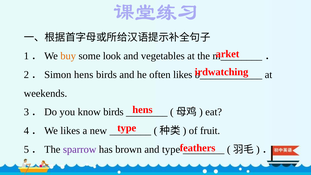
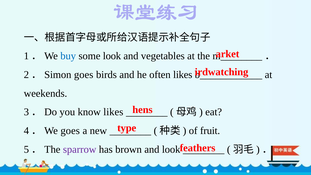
buy colour: orange -> blue (68, 56)
2．Simon hens: hens -> goes (84, 75)
know birds: birds -> likes (113, 112)
4．We likes: likes -> goes (70, 131)
and type: type -> look (171, 149)
